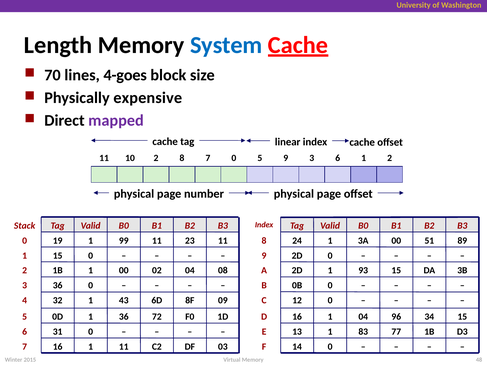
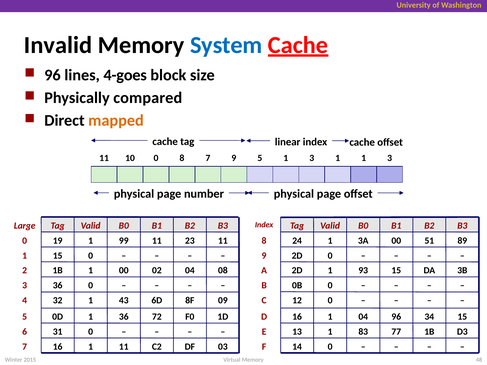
Length: Length -> Invalid (58, 45)
70: 70 -> 96 (52, 75)
expensive: expensive -> compared (148, 98)
mapped colour: purple -> orange (116, 121)
10 2: 2 -> 0 (156, 158)
7 0: 0 -> 9 (234, 158)
5 9: 9 -> 1 (286, 158)
3 6: 6 -> 1 (338, 158)
2: 2 -> 3 (390, 158)
Stack: Stack -> Large (25, 226)
